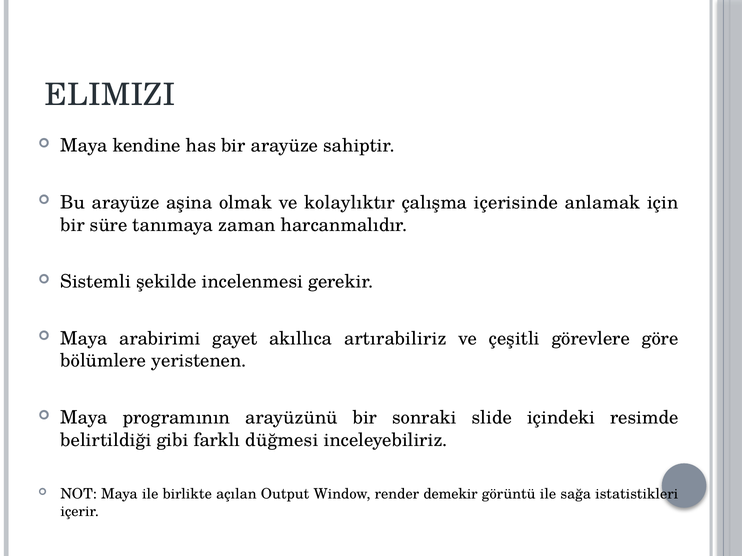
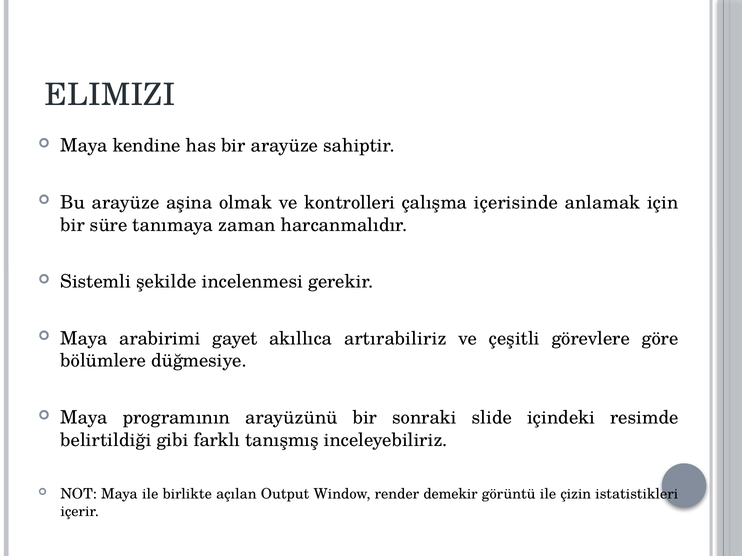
kolaylıktır: kolaylıktır -> kontrolleri (350, 203)
yeristenen: yeristenen -> düğmesiye (199, 361)
düğmesi: düğmesi -> tanışmış (282, 440)
sağa: sağa -> çizin (576, 494)
